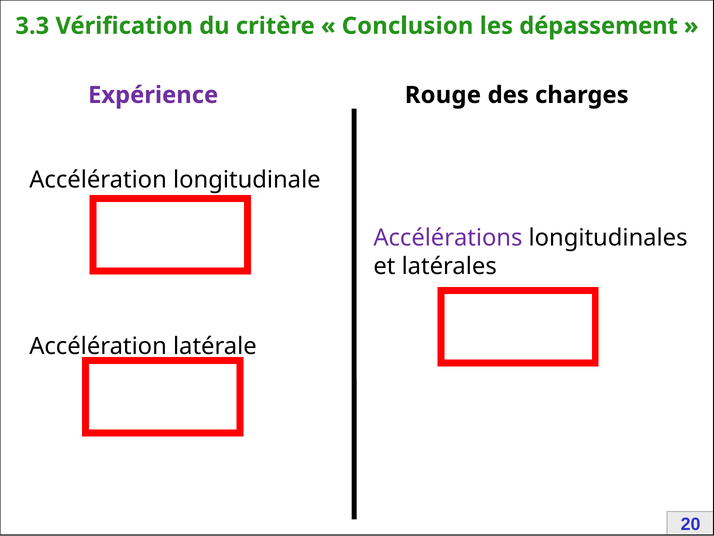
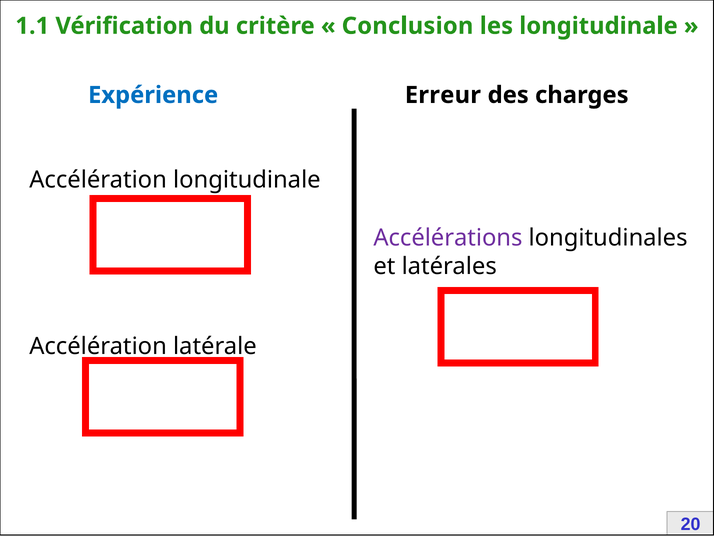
3.3: 3.3 -> 1.1 (32, 26)
les dépassement: dépassement -> longitudinale (598, 26)
Expérience colour: purple -> blue (153, 95)
Rouge: Rouge -> Erreur (443, 95)
